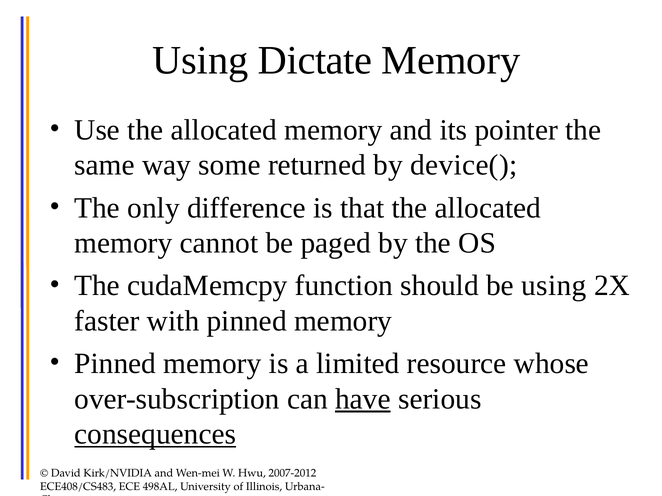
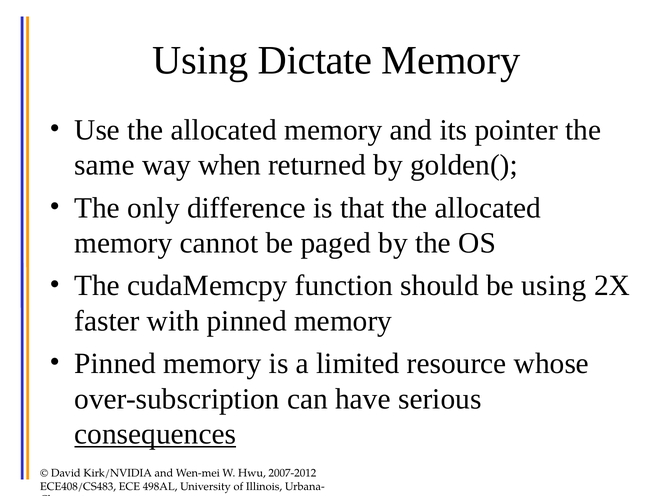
some: some -> when (230, 165)
device(: device( -> golden( (464, 165)
have underline: present -> none (363, 399)
